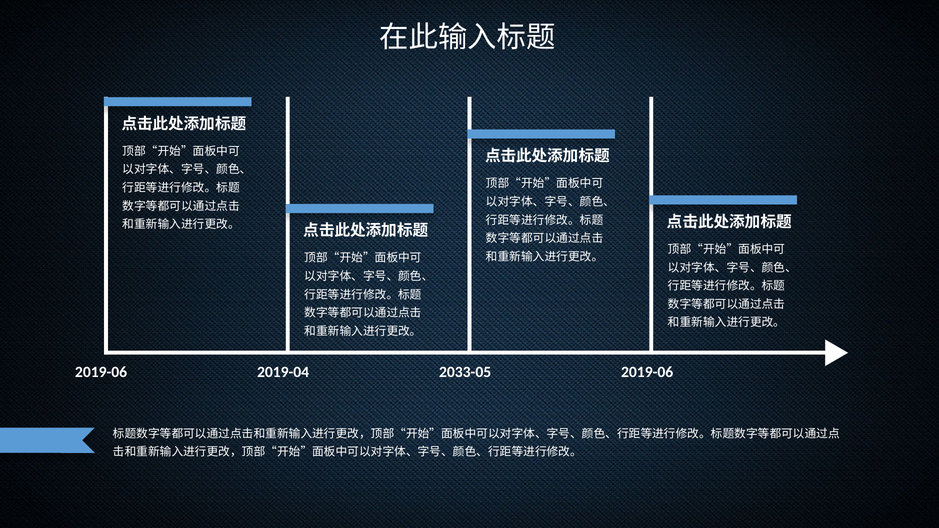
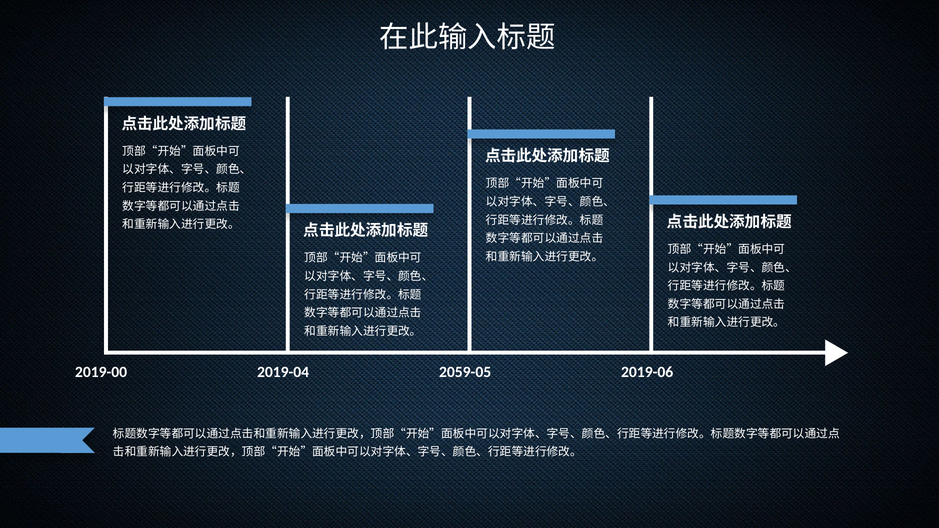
2019-06: 2019-06 -> 2019-00 (101, 372)
2033-05: 2033-05 -> 2059-05 (465, 372)
